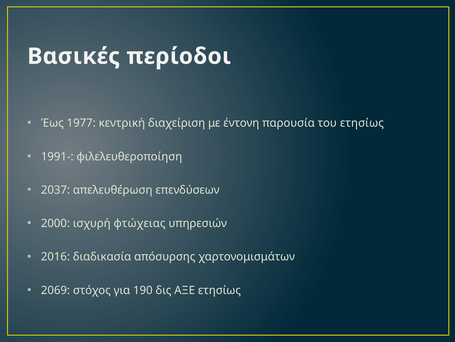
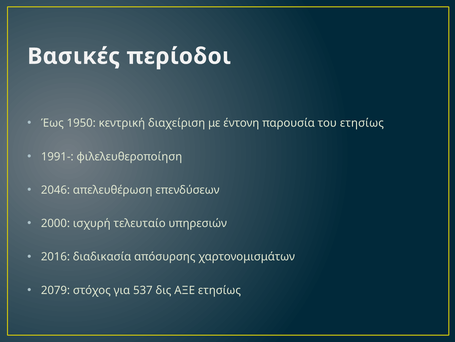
1977: 1977 -> 1950 (81, 123)
2037: 2037 -> 2046 (55, 190)
φτώχειας: φτώχειας -> τελευταίο (140, 223)
2069: 2069 -> 2079 (55, 290)
190: 190 -> 537 (143, 290)
